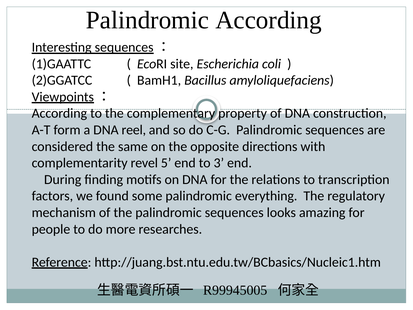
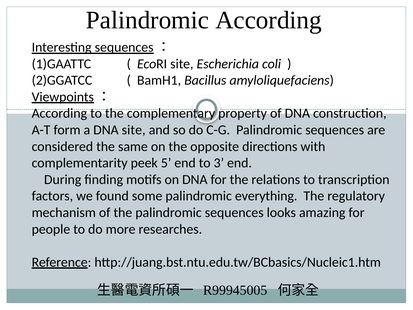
DNA reel: reel -> site (134, 130)
revel: revel -> peek (144, 163)
